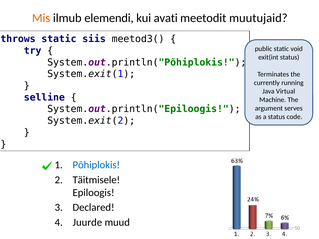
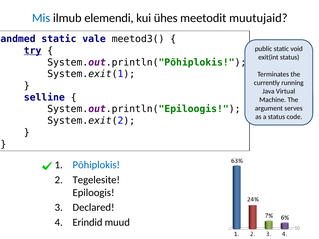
Mis colour: orange -> blue (41, 18)
avati: avati -> ühes (166, 18)
throws: throws -> andmed (18, 39)
siis: siis -> vale (94, 39)
try underline: none -> present (33, 51)
Täitmisele: Täitmisele -> Tegelesite (96, 180)
Juurde: Juurde -> Erindid (87, 222)
